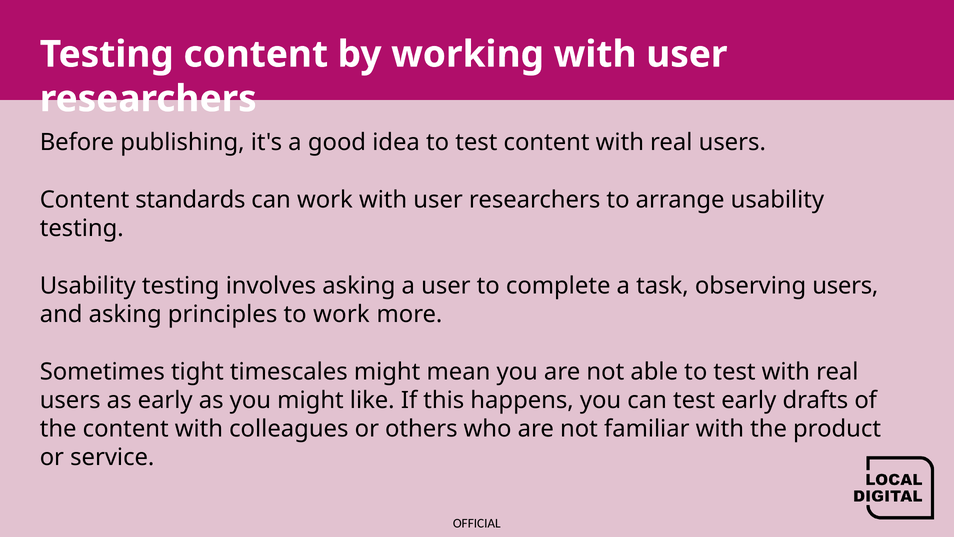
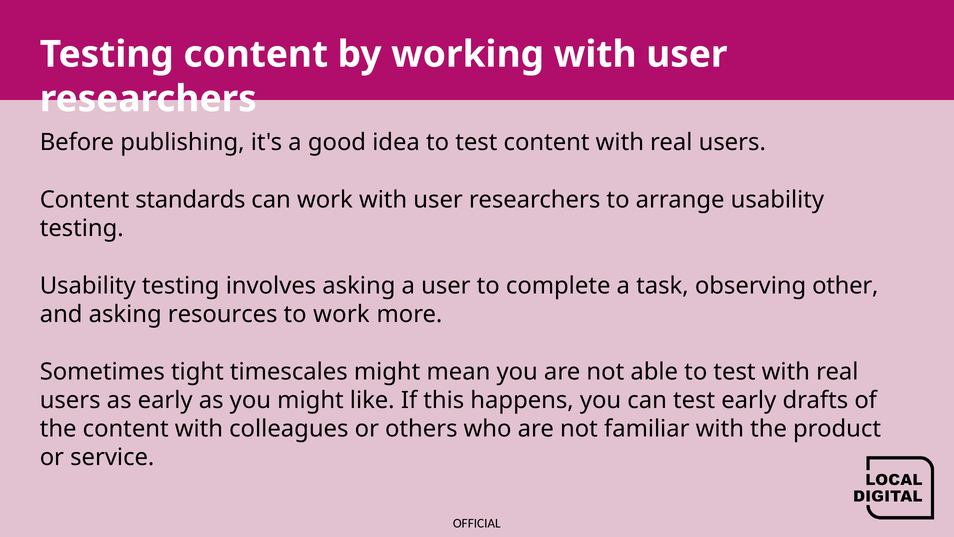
observing users: users -> other (845, 286)
principles: principles -> resources (223, 314)
